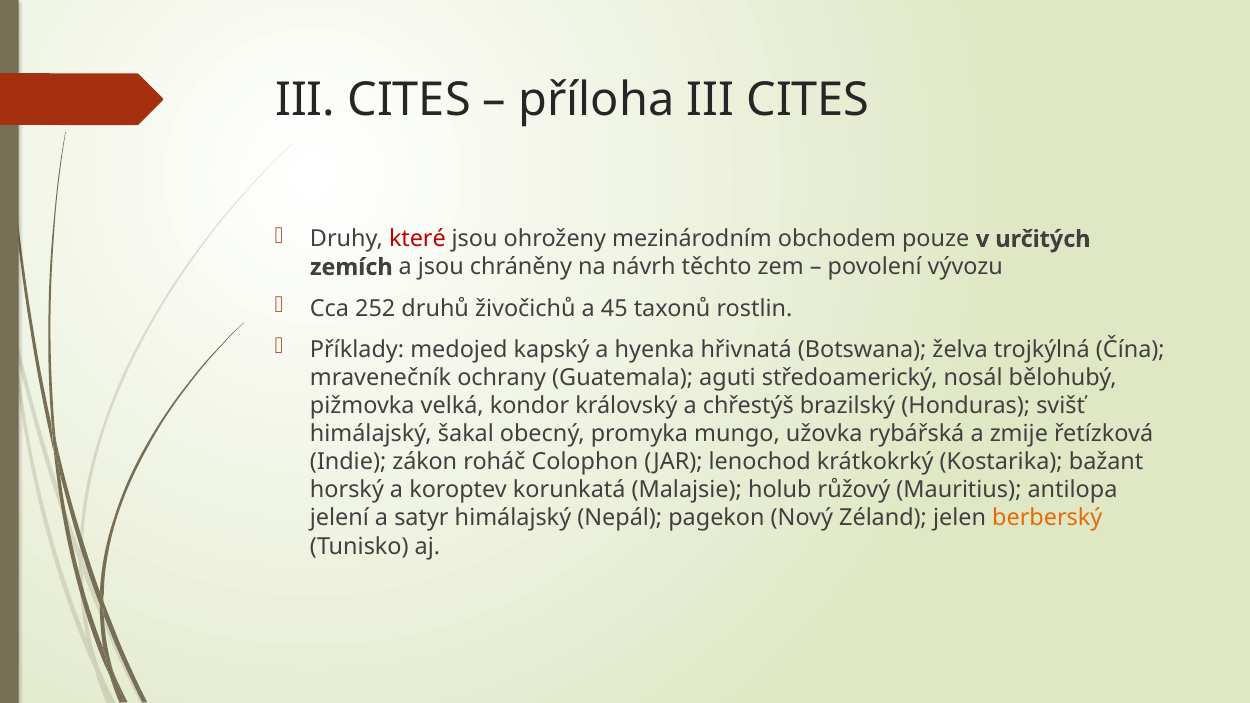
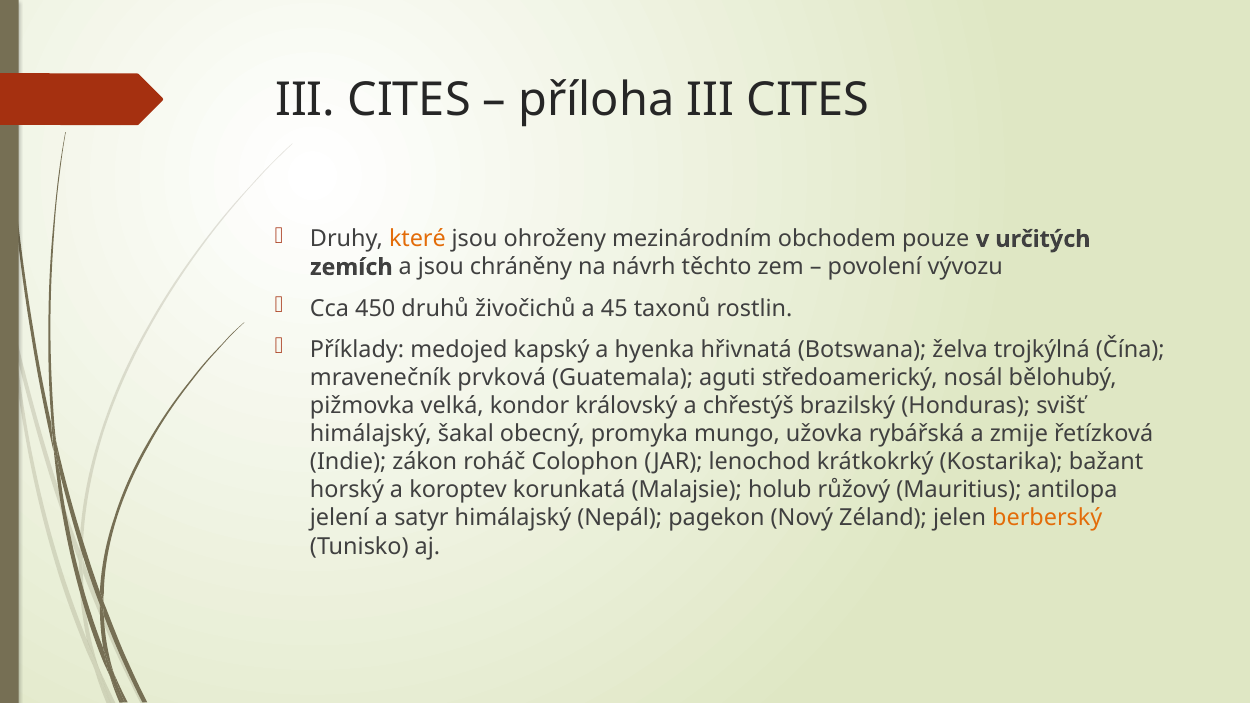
které colour: red -> orange (417, 239)
252: 252 -> 450 (375, 308)
ochrany: ochrany -> prvková (502, 378)
